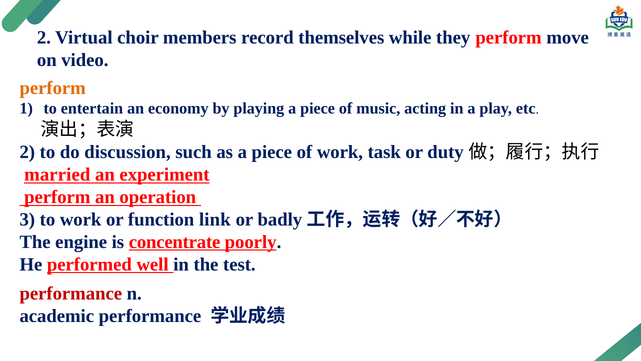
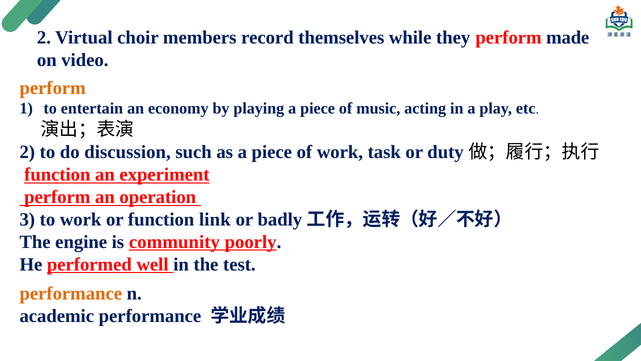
move: move -> made (568, 38)
married: married -> function (57, 174)
concentrate: concentrate -> community (174, 242)
performance colour: red -> orange (71, 293)
